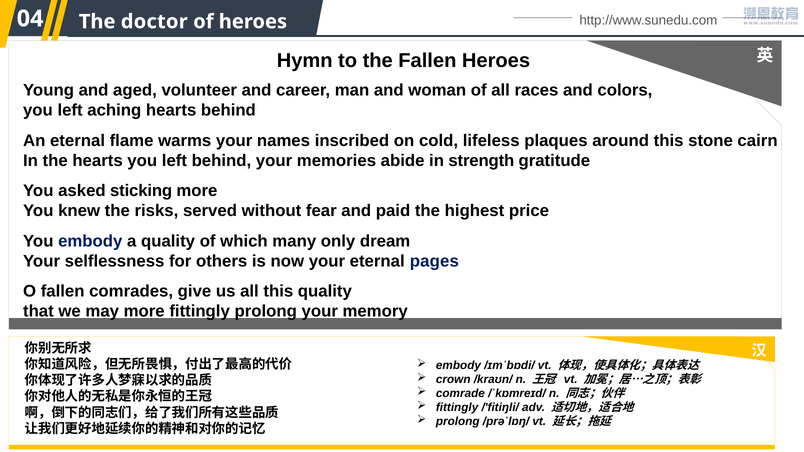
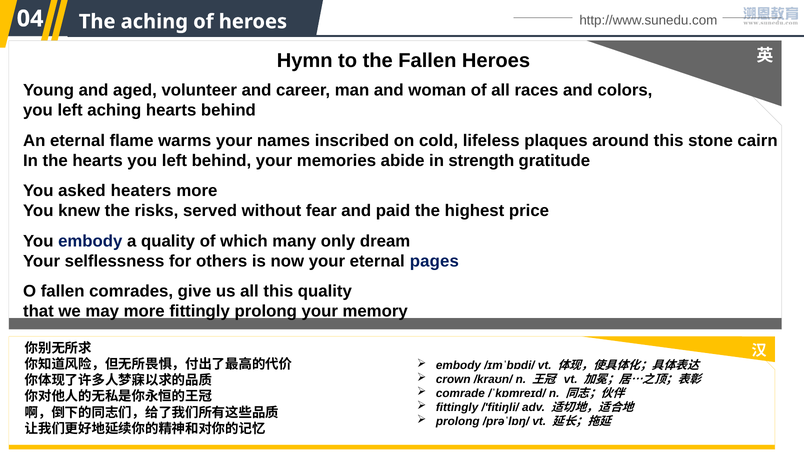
The doctor: doctor -> aching (154, 22)
sticking: sticking -> heaters (141, 191)
